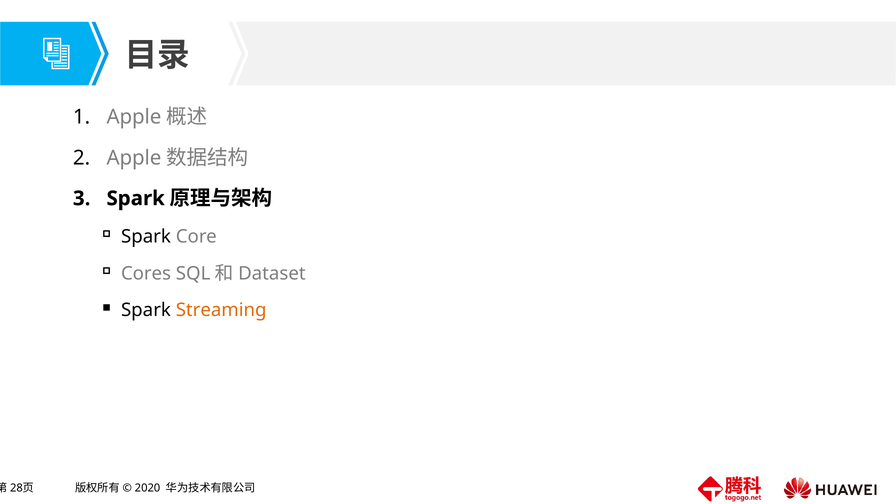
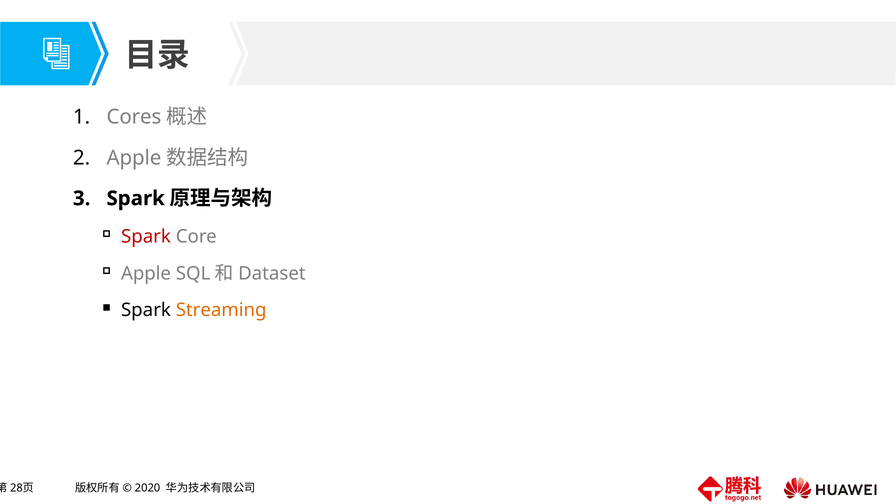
Apple: Apple -> Cores (134, 117)
Spark colour: black -> red (146, 236)
Cores: Cores -> Apple (146, 273)
